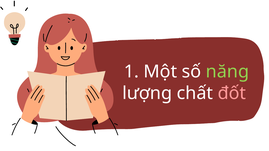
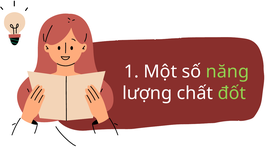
đốt colour: pink -> light green (232, 93)
